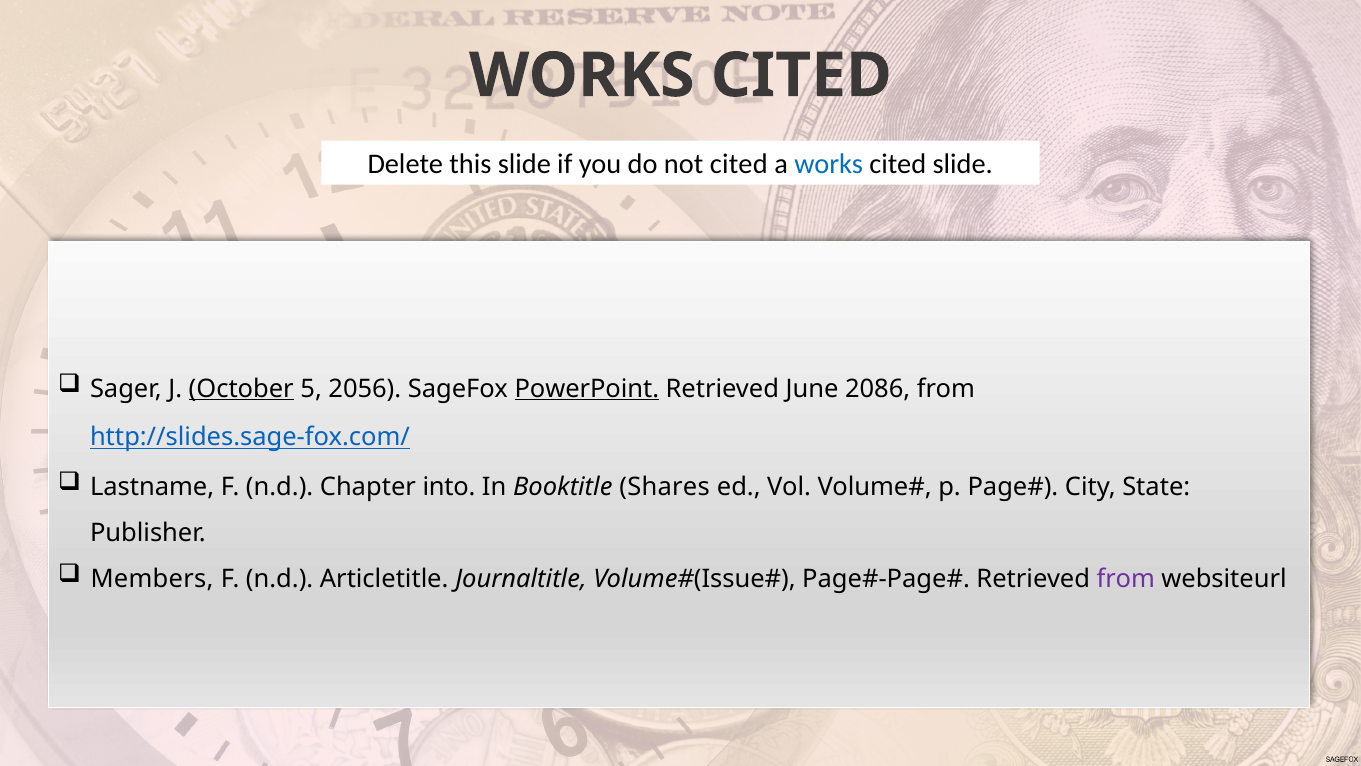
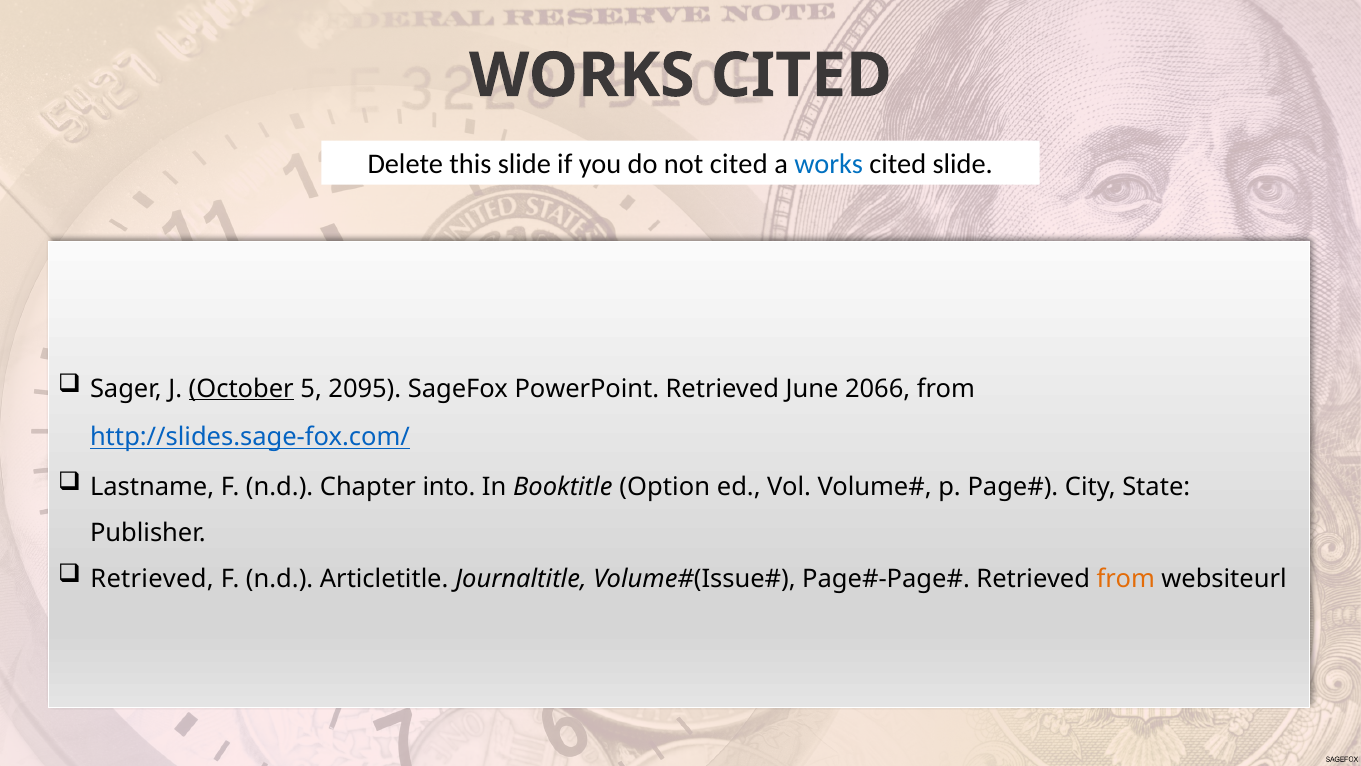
2056: 2056 -> 2095 (365, 388)
PowerPoint underline: present -> none (587, 388)
2086: 2086 -> 2066 (878, 388)
Shares: Shares -> Option (665, 486)
Members: Members -> Retrieved (152, 578)
from colour: purple -> orange (1126, 578)
